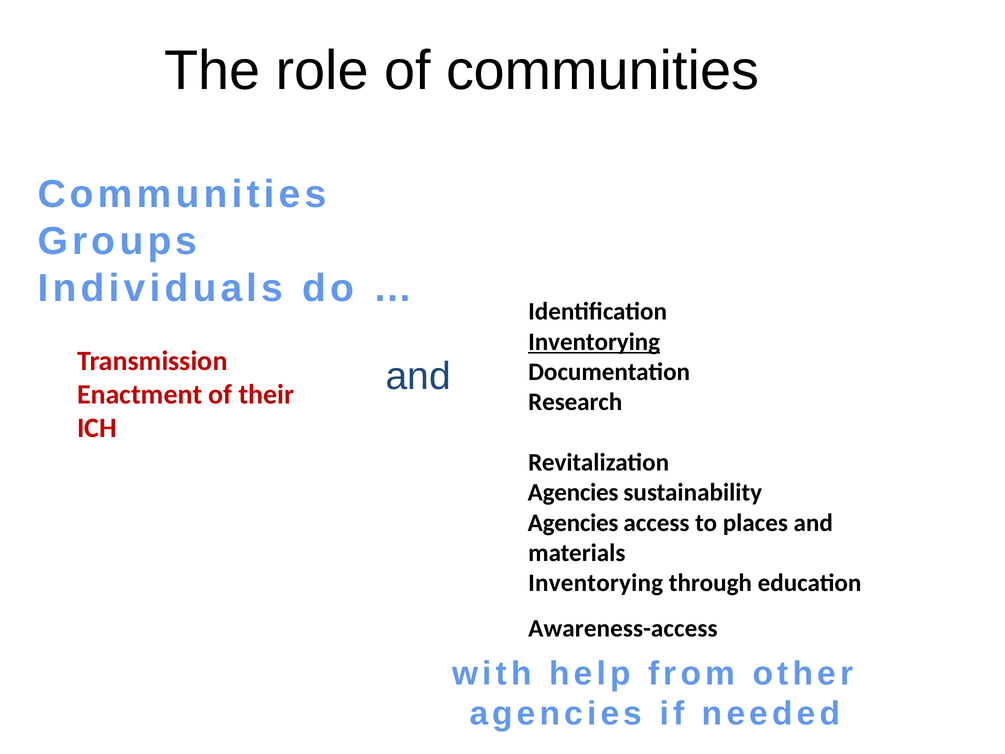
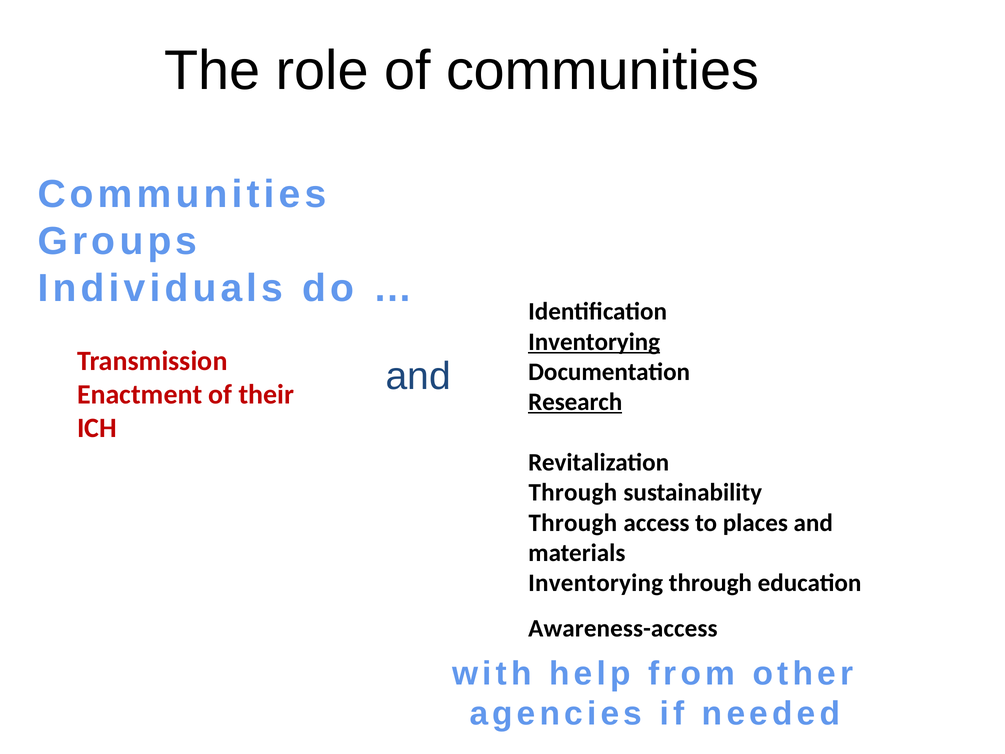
Research underline: none -> present (575, 402)
Agencies: Agencies -> Through (573, 492)
Agencies: Agencies -> Through (573, 523)
